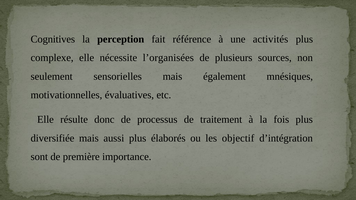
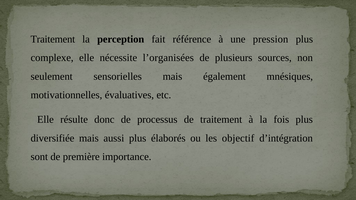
Cognitives: Cognitives -> Traitement (53, 39)
activités: activités -> pression (271, 39)
